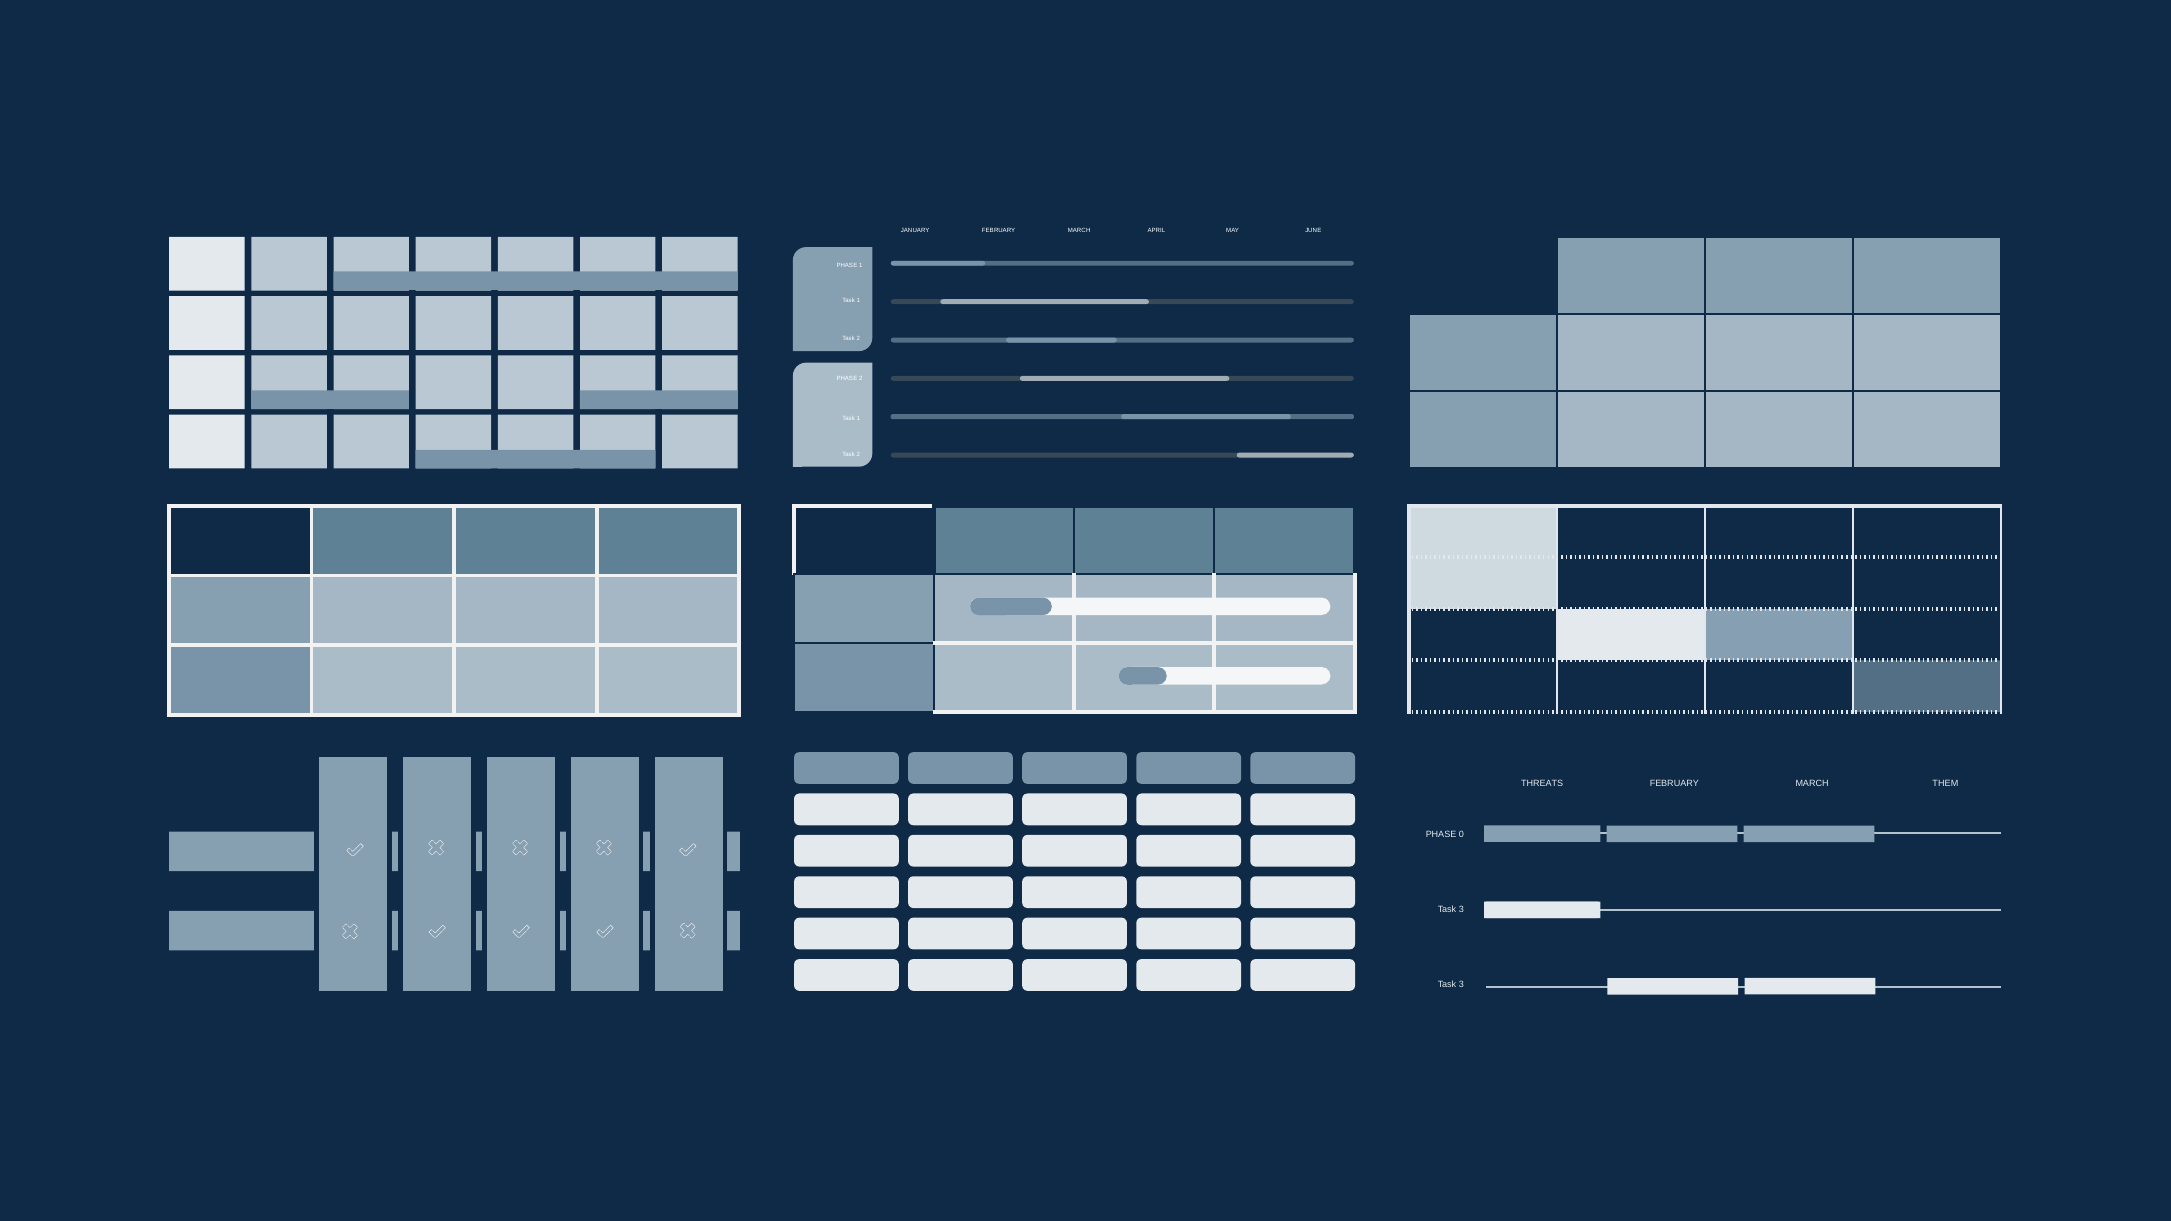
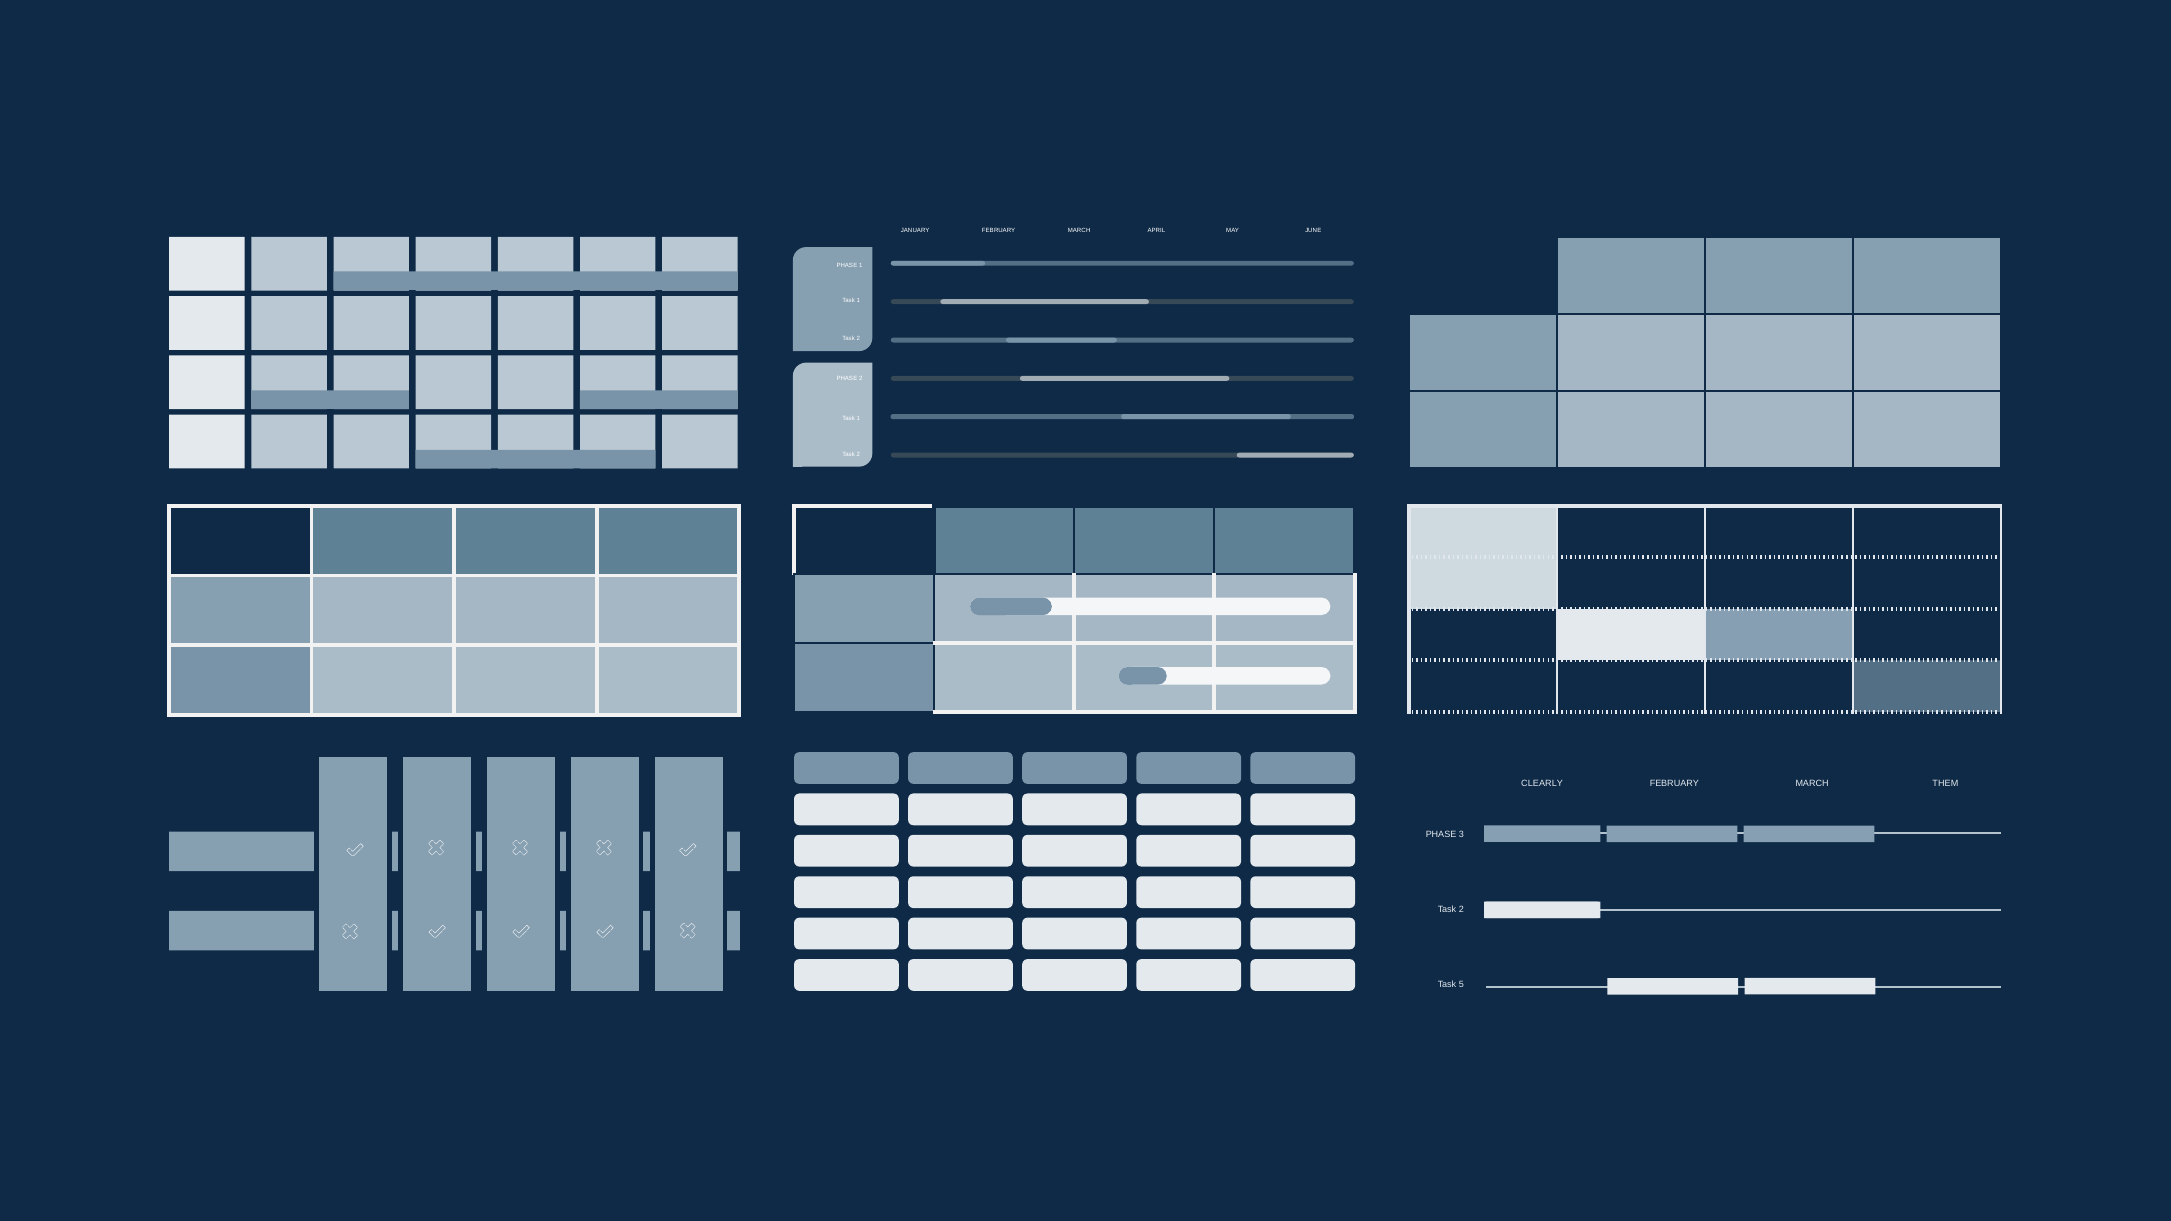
THREATS: THREATS -> CLEARLY (1542, 784)
0: 0 -> 3 (1461, 834)
3: 3 -> 2 (1461, 909)
3: 3 -> 5 (1461, 984)
